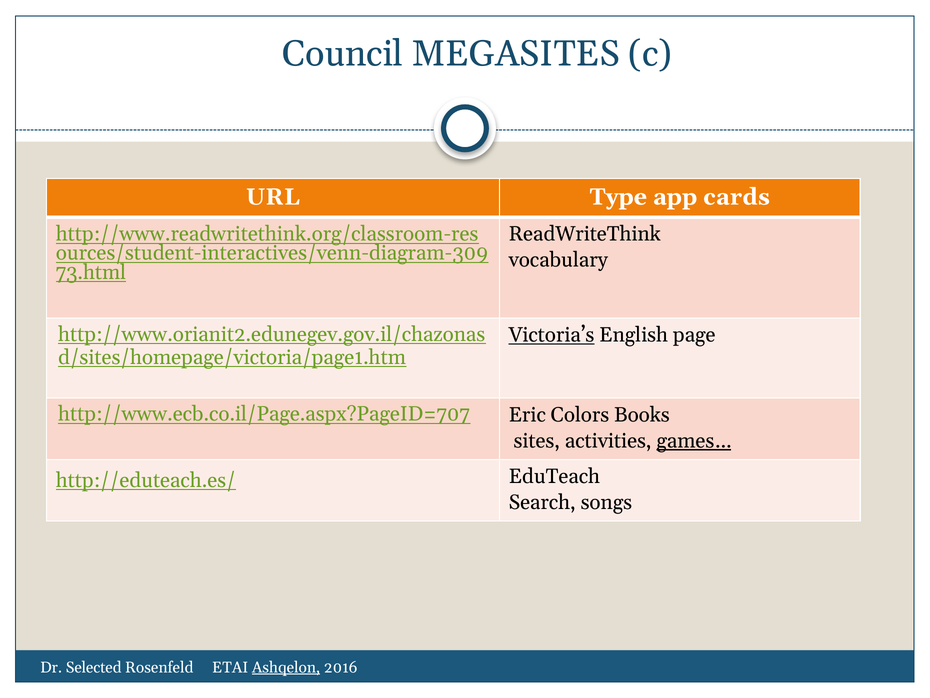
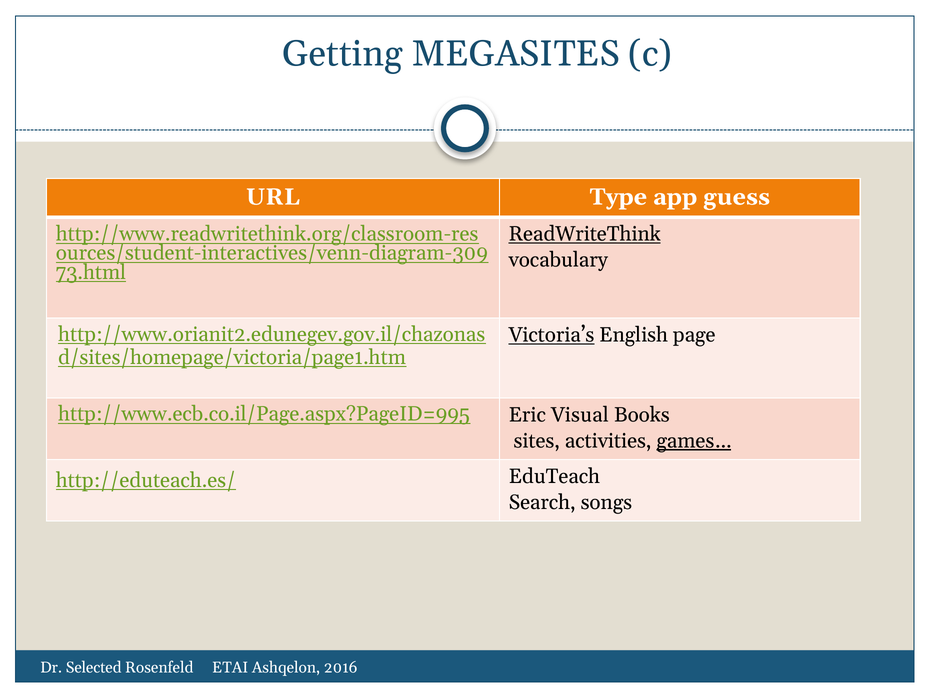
Council: Council -> Getting (343, 54)
cards: cards -> guess (737, 197)
ReadWriteThink underline: none -> present (585, 234)
http://www.ecb.co.il/Page.aspx?PageID=707: http://www.ecb.co.il/Page.aspx?PageID=707 -> http://www.ecb.co.il/Page.aspx?PageID=995 (264, 414)
Colors: Colors -> Visual (580, 415)
Ashqelon underline: present -> none (286, 667)
